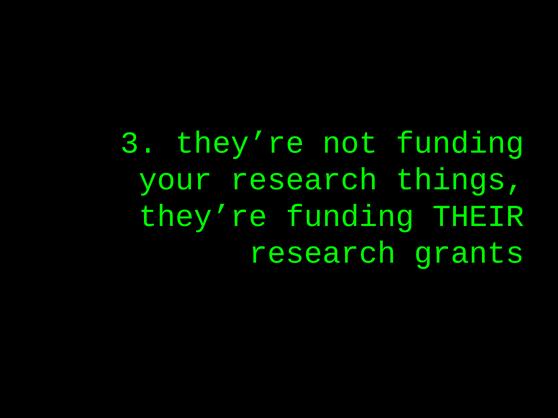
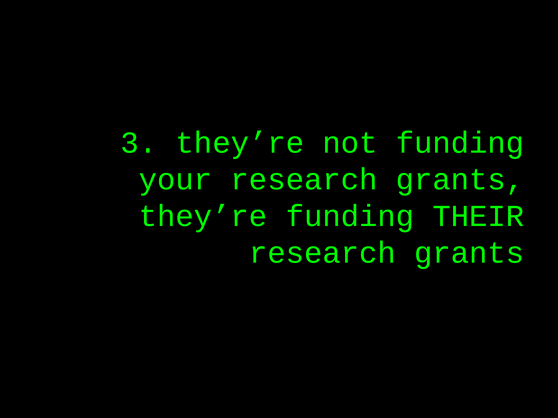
your research things: things -> grants (460, 180)
